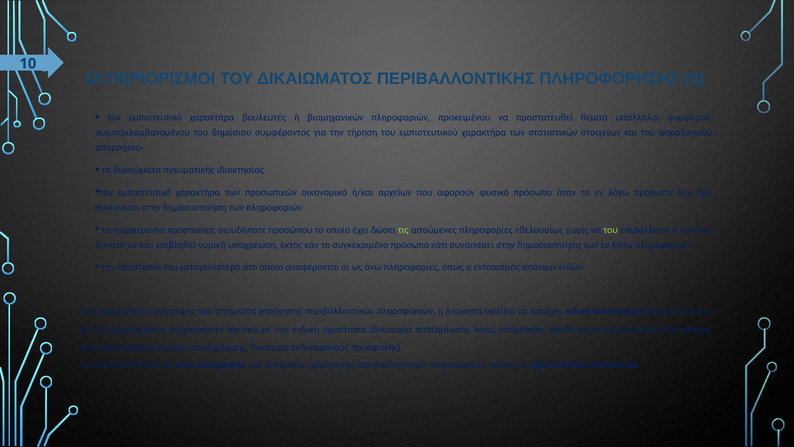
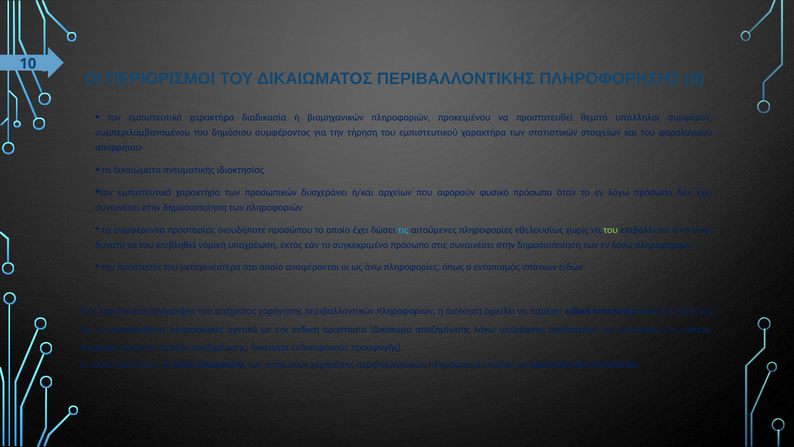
βουλευτές: βουλευτές -> διαδικασία (264, 117)
οικονομικό: οικονομικό -> δυσχεράνει (324, 192)
τις colour: light green -> light blue (403, 230)
πρόσωπο κάτι: κάτι -> στις (439, 245)
